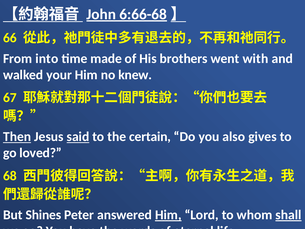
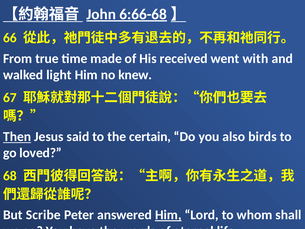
into: into -> true (47, 58)
brothers: brothers -> received (184, 58)
your: your -> light (59, 75)
said underline: present -> none (78, 137)
gives: gives -> birds (262, 137)
Shines: Shines -> Scribe (43, 215)
shall underline: present -> none (288, 215)
